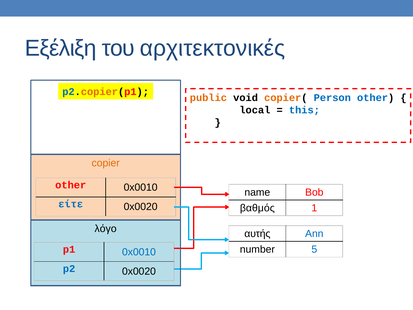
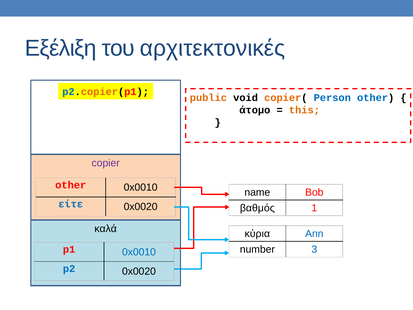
local: local -> άτομο (255, 110)
this colour: blue -> orange (304, 110)
copier colour: orange -> purple (106, 163)
λόγο: λόγο -> καλά (106, 229)
αυτής: αυτής -> κύρια (257, 234)
5: 5 -> 3 (314, 249)
